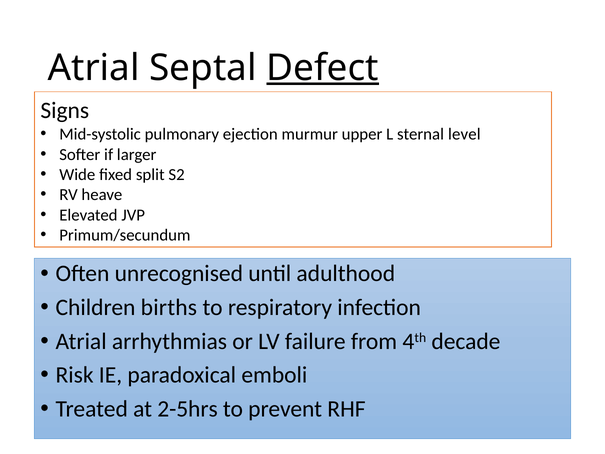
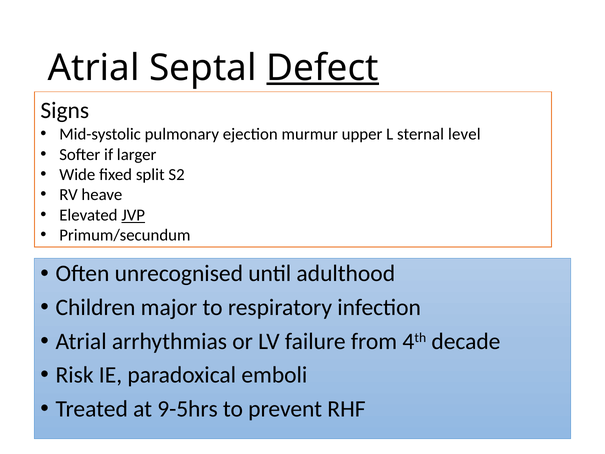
JVP underline: none -> present (133, 215)
births: births -> major (169, 307)
2-5hrs: 2-5hrs -> 9-5hrs (188, 409)
